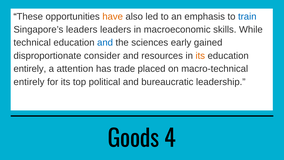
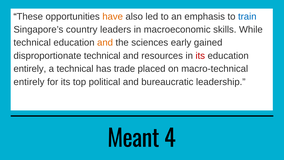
Singapore’s leaders: leaders -> country (82, 30)
and colour: blue -> orange (105, 43)
disproportionate consider: consider -> technical (102, 56)
its colour: orange -> red (200, 56)
a attention: attention -> technical (75, 69)
Goods: Goods -> Meant (133, 139)
